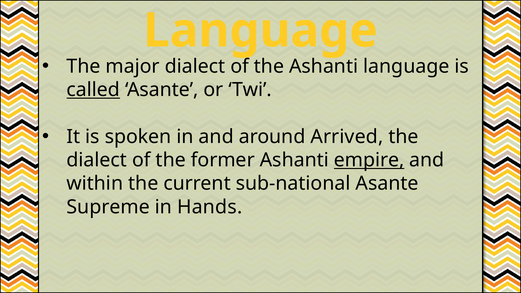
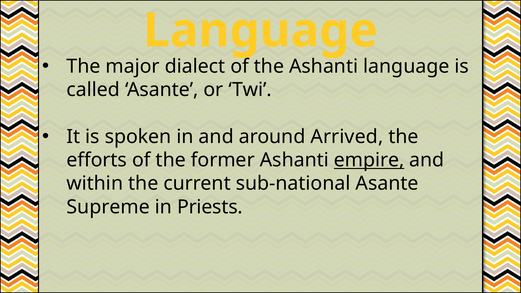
called underline: present -> none (93, 90)
dialect: dialect -> efforts (97, 160)
Hands: Hands -> Priests (210, 207)
